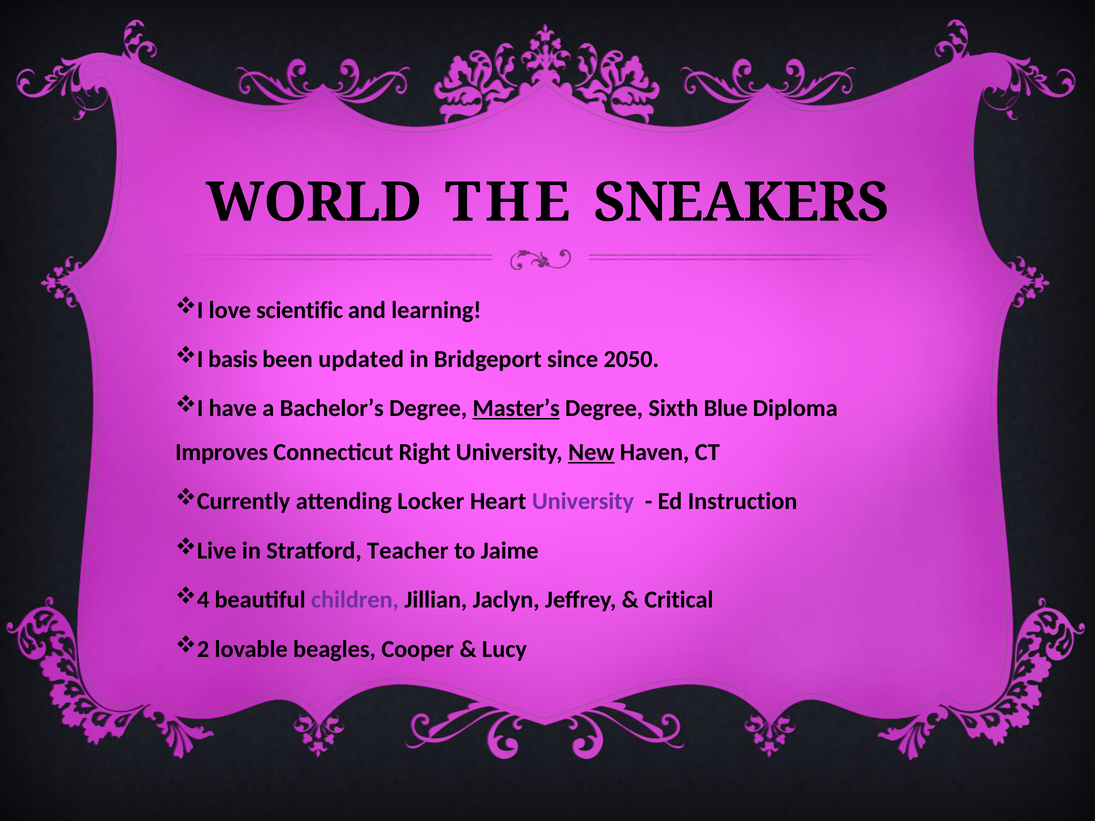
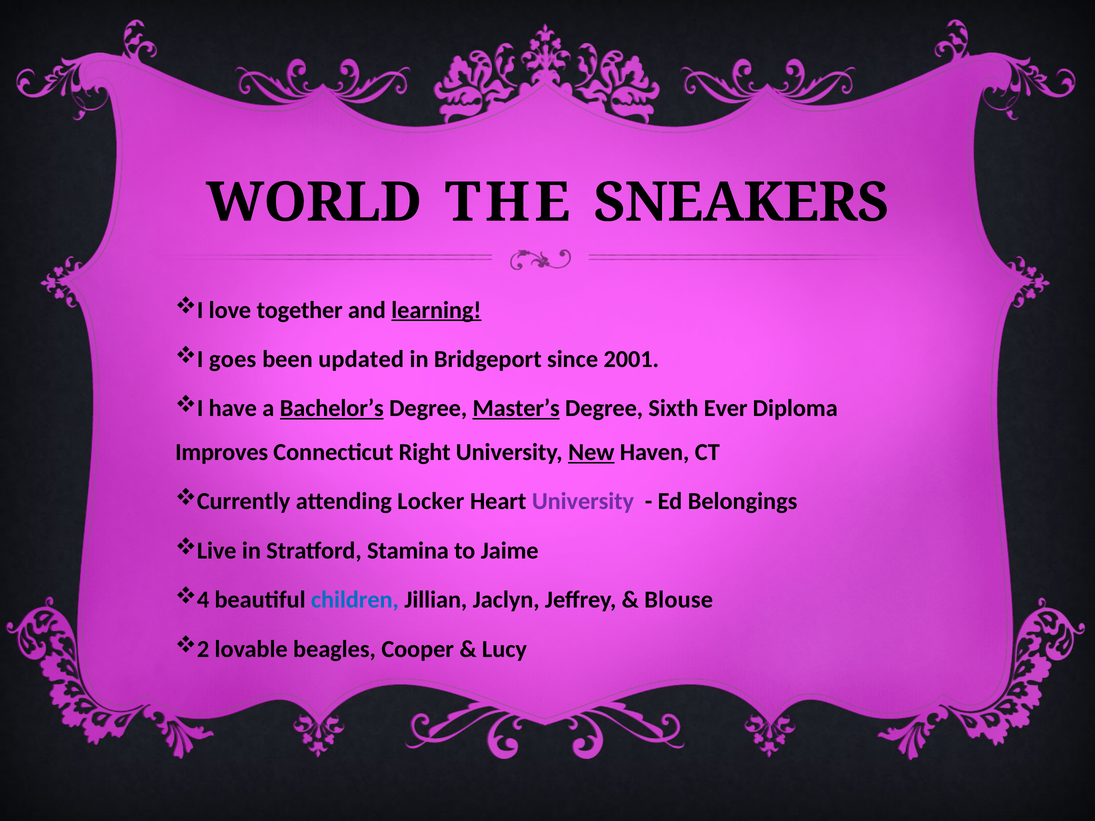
scientific: scientific -> together (300, 310)
learning underline: none -> present (436, 310)
basis: basis -> goes (233, 359)
2050: 2050 -> 2001 (631, 359)
Bachelor’s underline: none -> present (332, 409)
Blue: Blue -> Ever (726, 409)
Instruction: Instruction -> Belongings (743, 502)
Teacher: Teacher -> Stamina (408, 551)
children colour: purple -> blue (355, 600)
Critical: Critical -> Blouse (679, 600)
